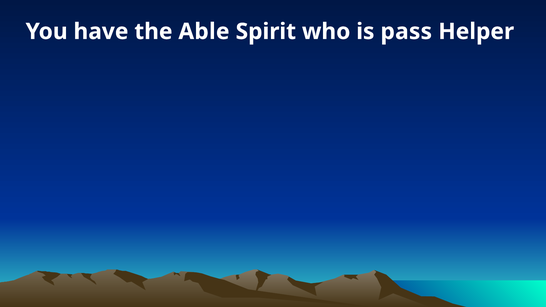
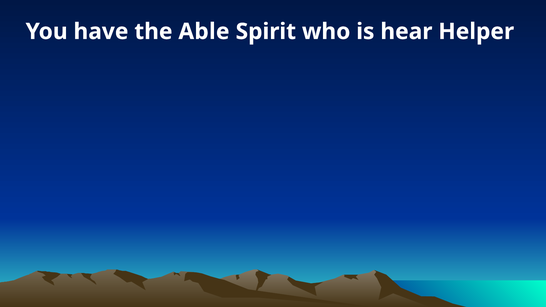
pass: pass -> hear (406, 32)
